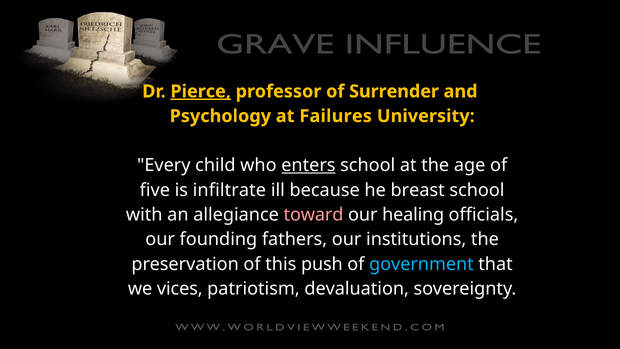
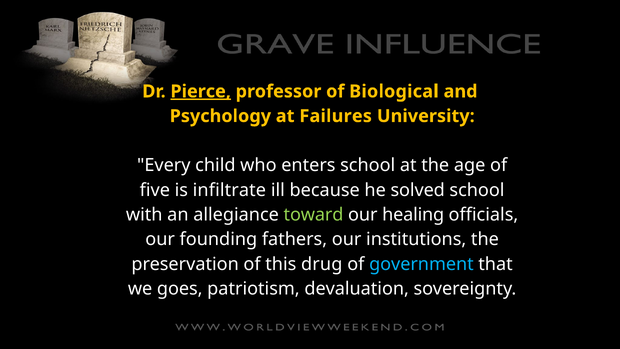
Surrender: Surrender -> Biological (394, 91)
enters underline: present -> none (308, 165)
breast: breast -> solved (418, 190)
toward colour: pink -> light green (314, 215)
push: push -> drug (322, 264)
vices: vices -> goes (180, 289)
